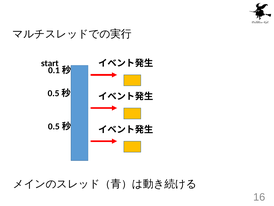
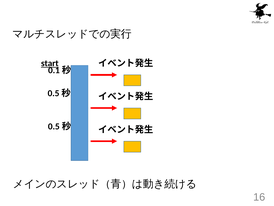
start underline: none -> present (50, 63)
